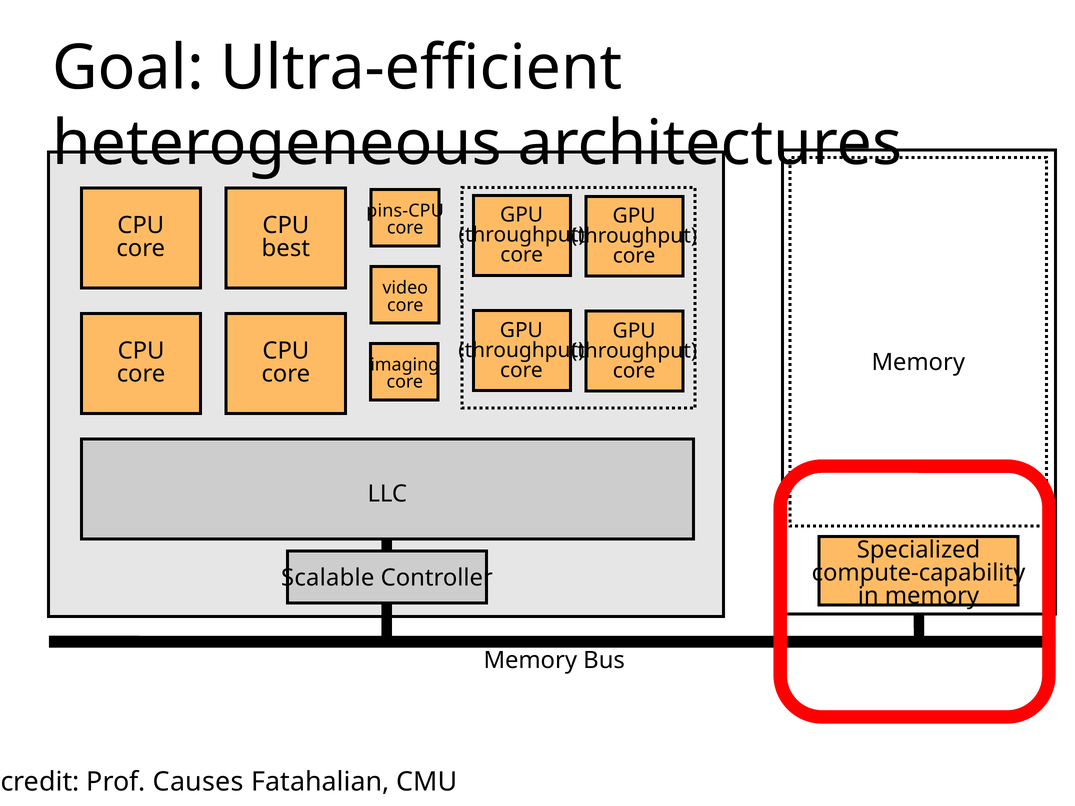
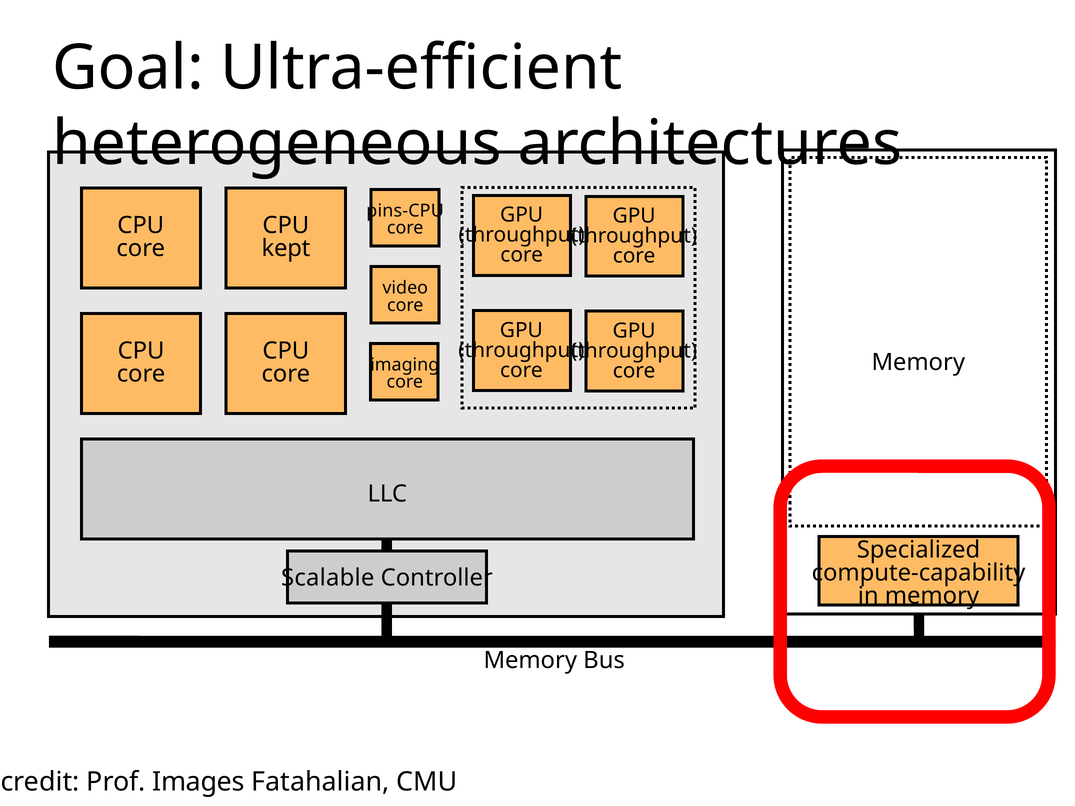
best: best -> kept (286, 249)
Causes: Causes -> Images (198, 782)
